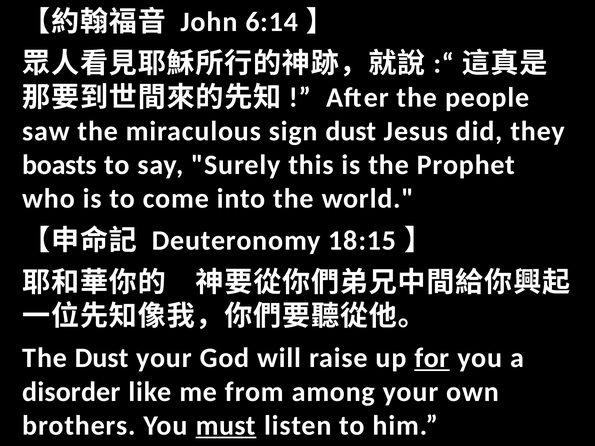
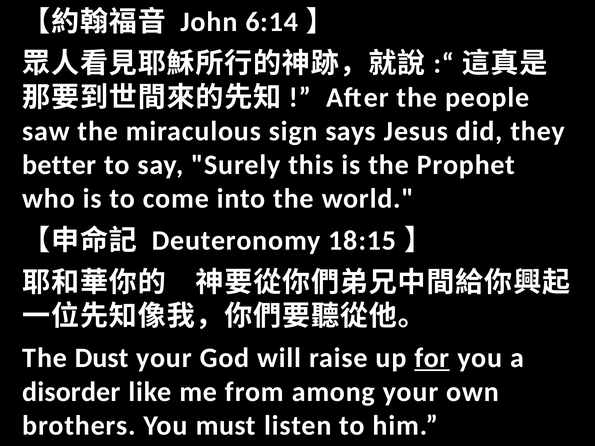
sign dust: dust -> says (351, 131)
boasts: boasts -> better (59, 165)
must underline: present -> none (226, 426)
